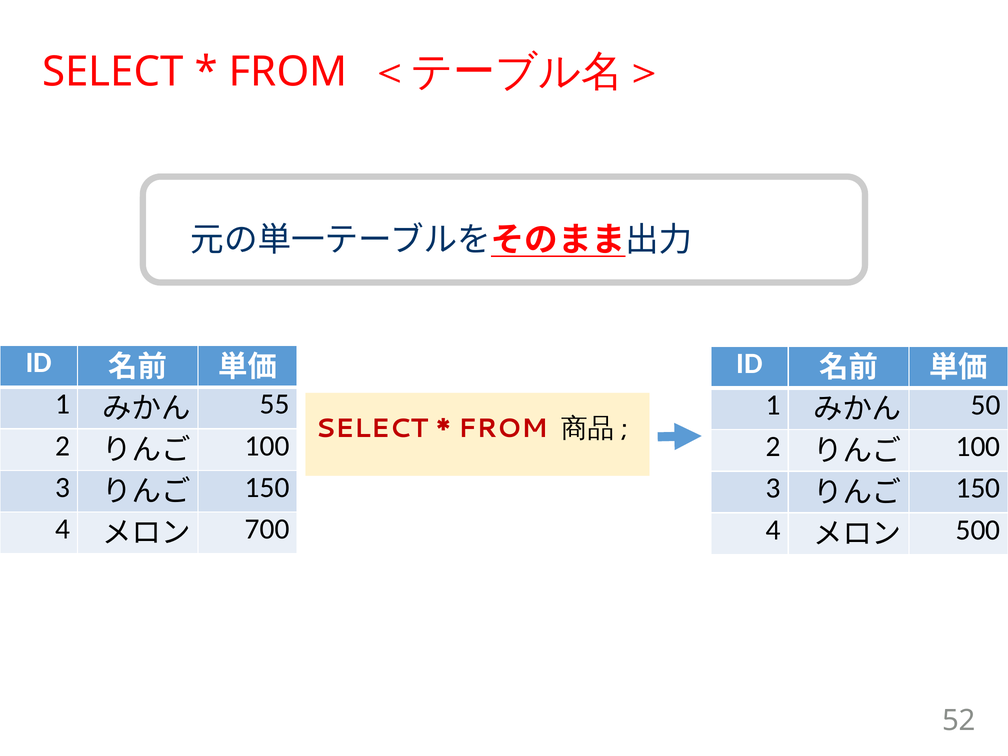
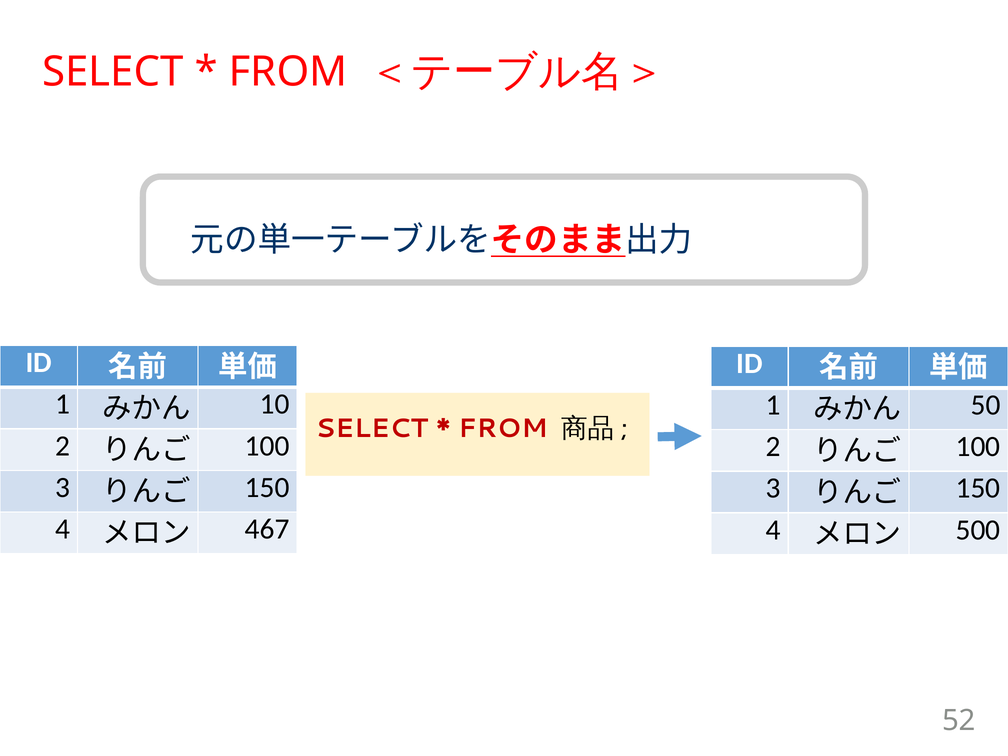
55: 55 -> 10 (275, 404)
700: 700 -> 467 (267, 529)
